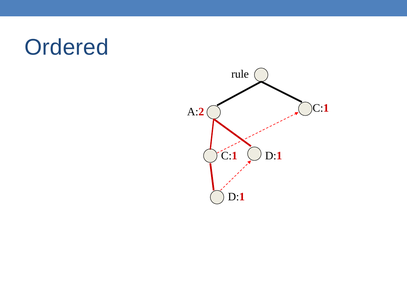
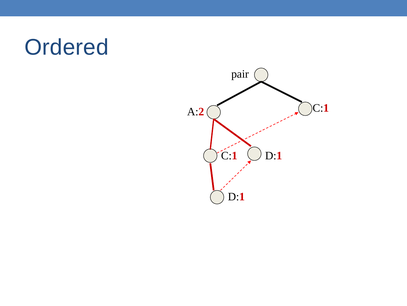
rule: rule -> pair (240, 74)
